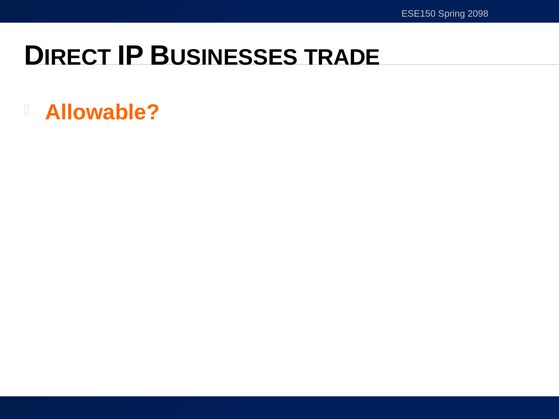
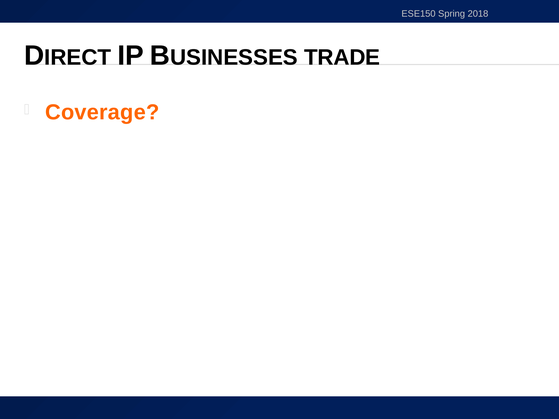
2098: 2098 -> 2018 (478, 14)
Allowable: Allowable -> Coverage (102, 112)
